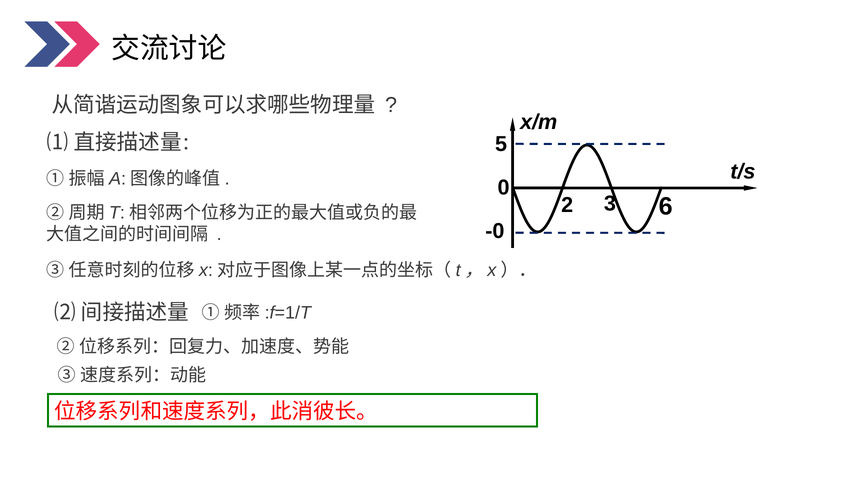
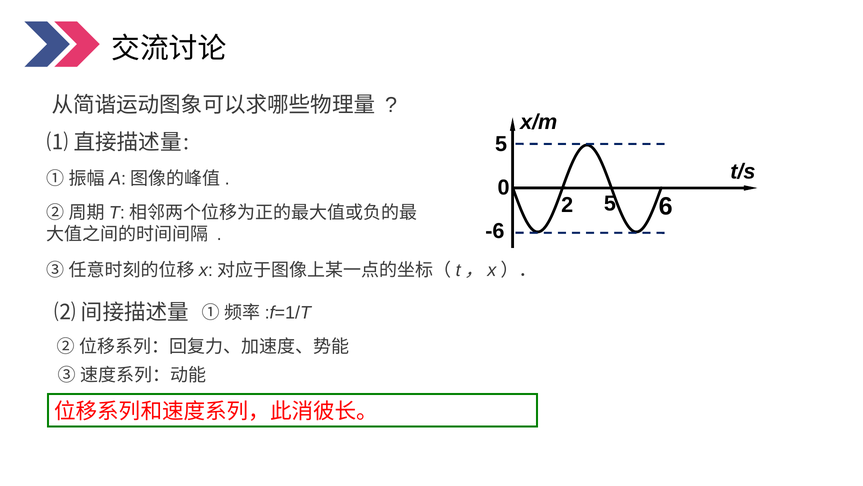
2 3: 3 -> 5 (610, 204)
-0: -0 -> -6 (495, 231)
